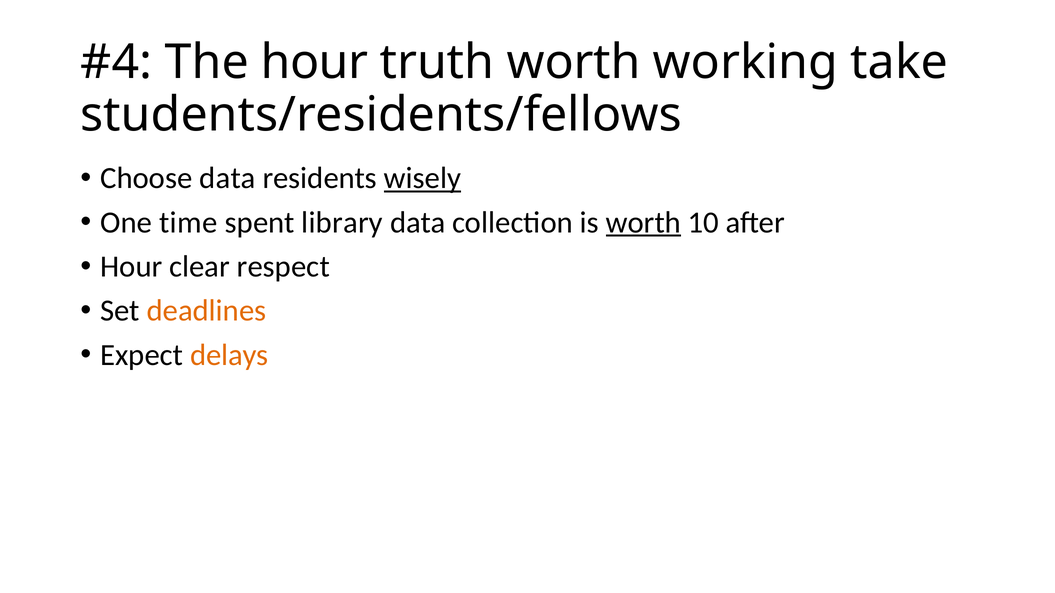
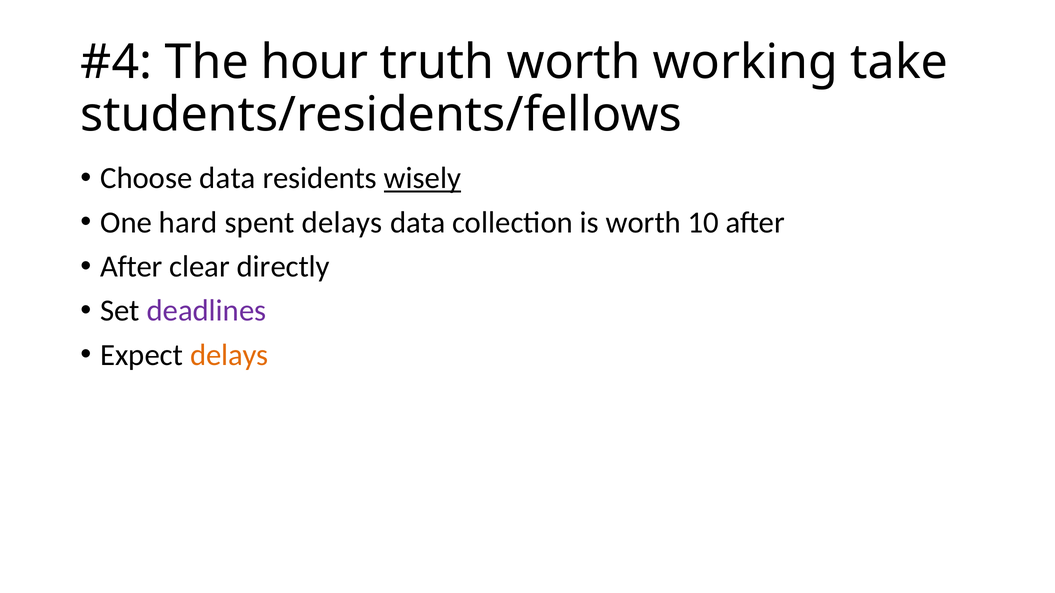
time: time -> hard (188, 223)
spent library: library -> delays (342, 223)
worth underline: present -> none (643, 223)
Hour: Hour -> After (131, 267)
respect: respect -> directly (283, 267)
deadlines colour: orange -> purple (207, 311)
